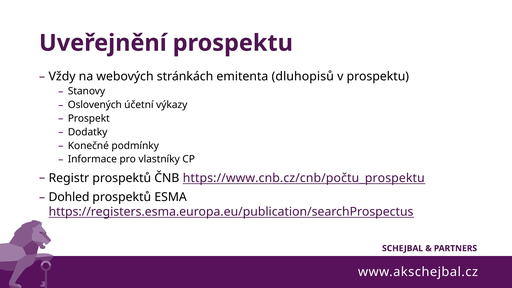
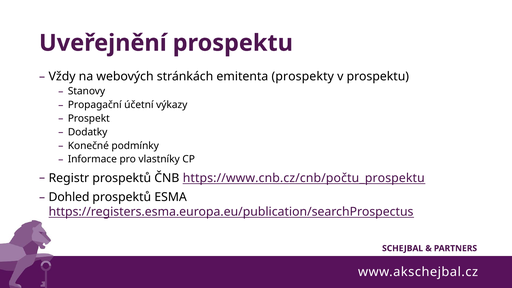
dluhopisů: dluhopisů -> prospekty (303, 77)
Oslovených: Oslovených -> Propagační (95, 105)
